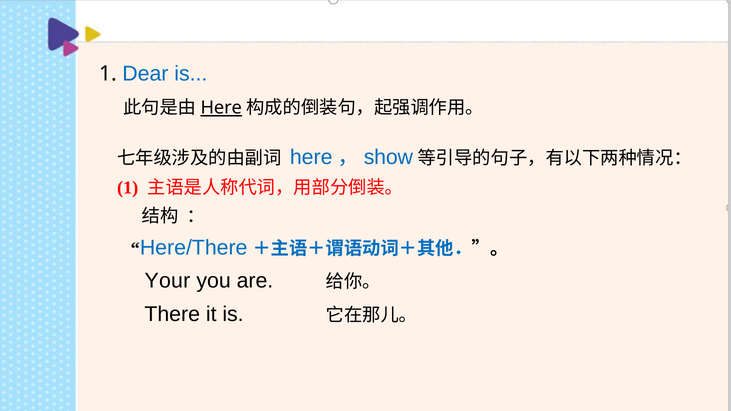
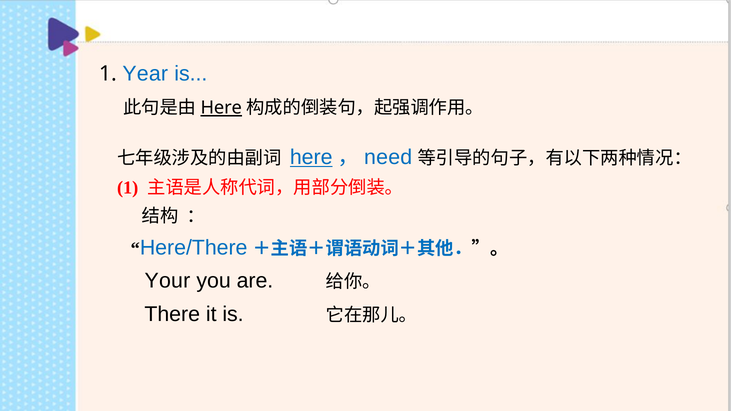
Dear: Dear -> Year (145, 74)
here underline: none -> present (311, 157)
show: show -> need (388, 157)
